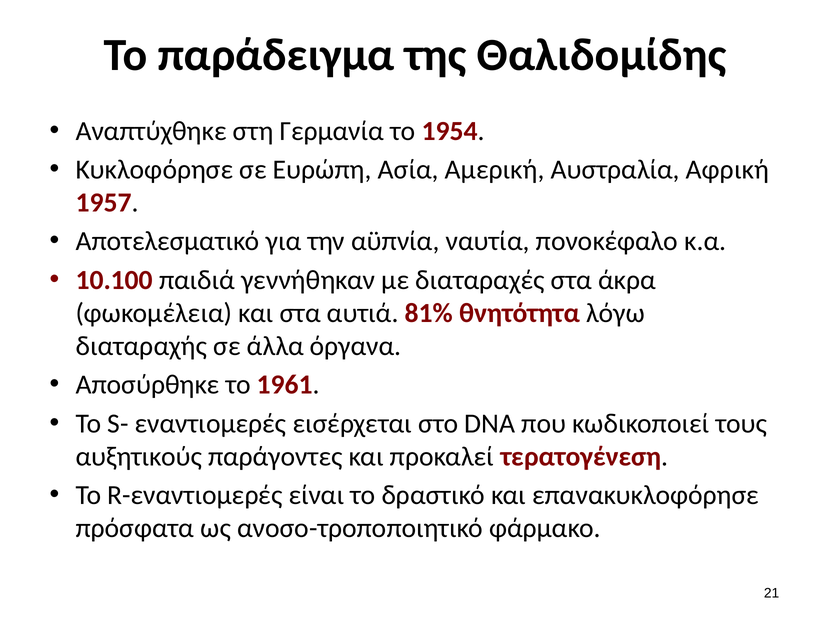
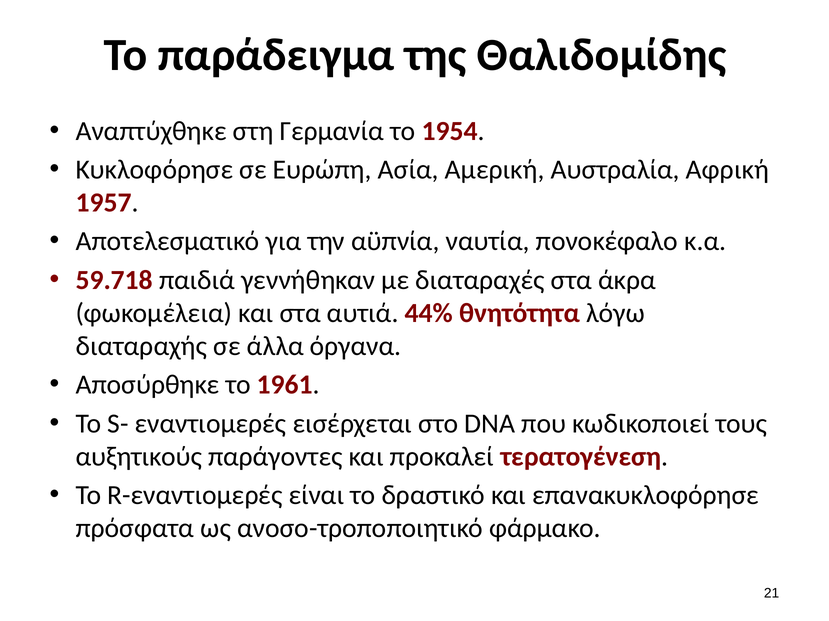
10.100: 10.100 -> 59.718 (114, 280)
81%: 81% -> 44% (429, 314)
